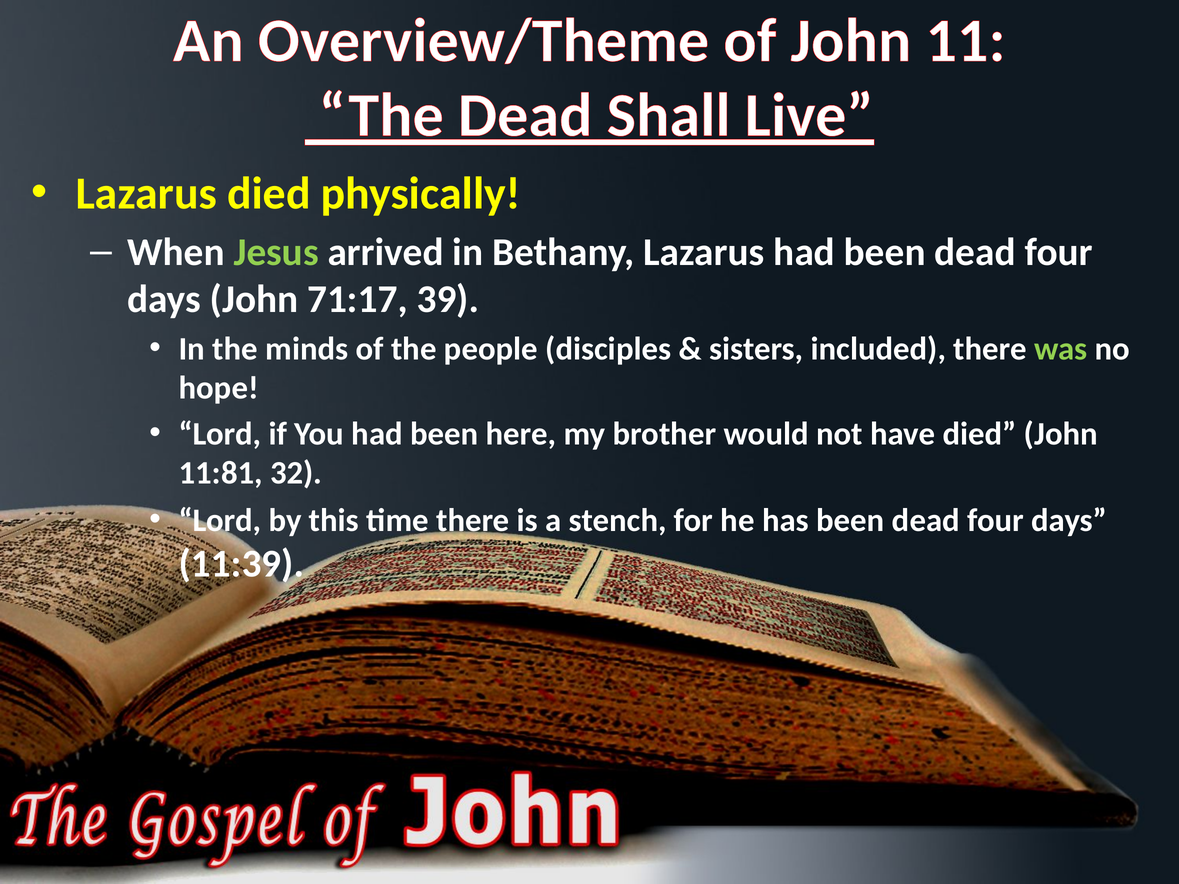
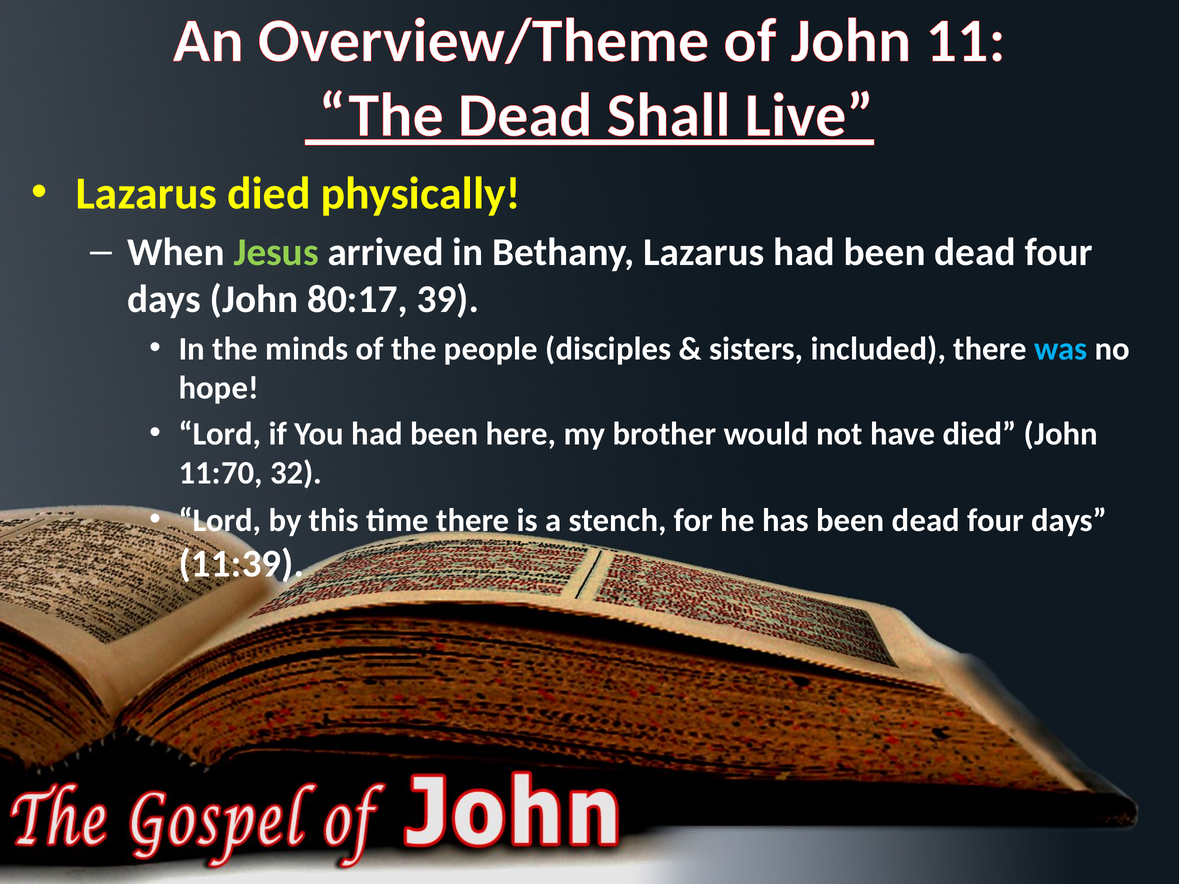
71:17: 71:17 -> 80:17 (357, 300)
was colour: light green -> light blue (1061, 349)
11:81: 11:81 -> 11:70 (221, 473)
